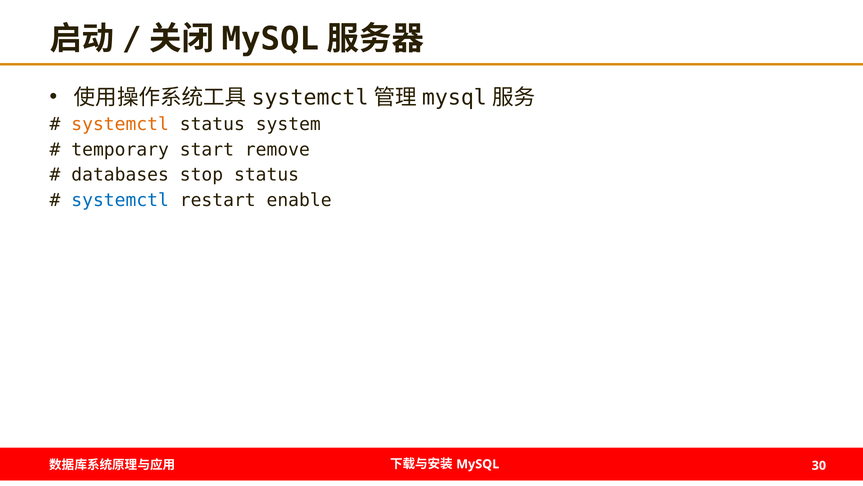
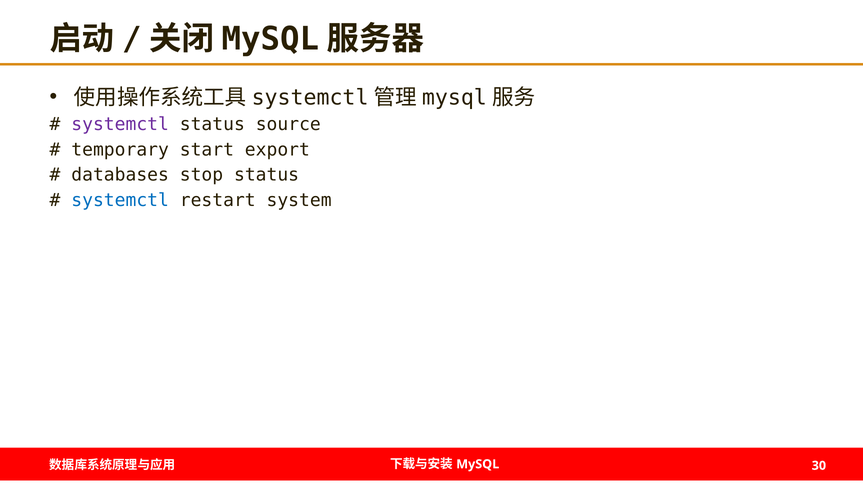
systemctl colour: orange -> purple (120, 124)
system: system -> source (288, 124)
remove: remove -> export (277, 150)
enable: enable -> system (299, 200)
